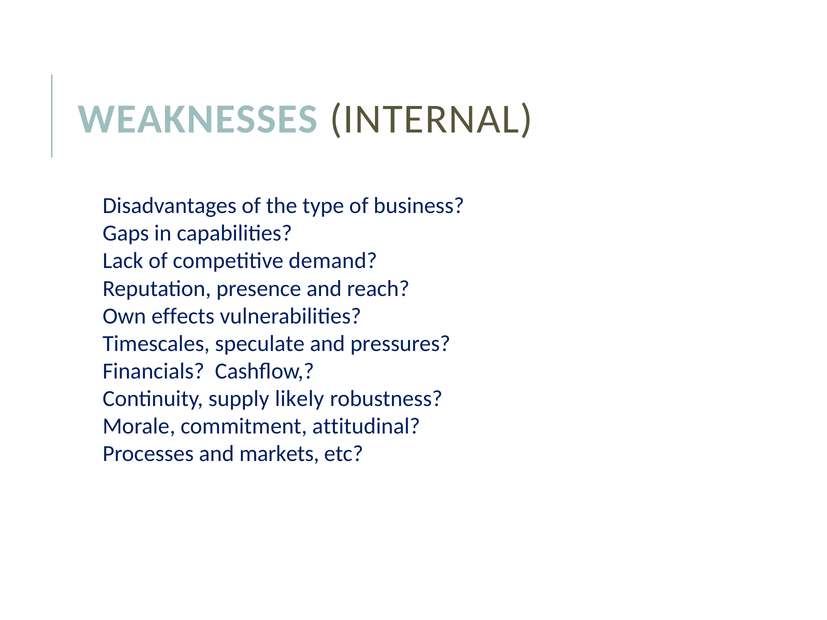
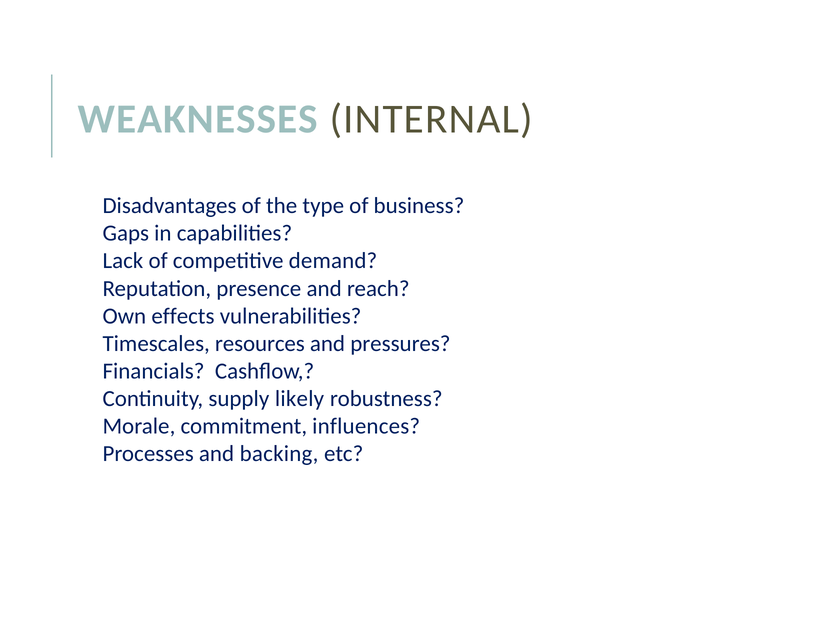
speculate: speculate -> resources (260, 344)
attitudinal: attitudinal -> influences (366, 426)
markets: markets -> backing (279, 454)
